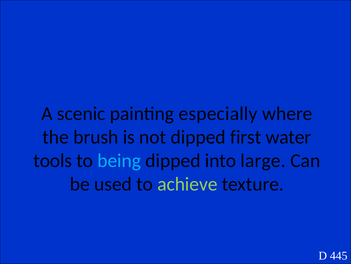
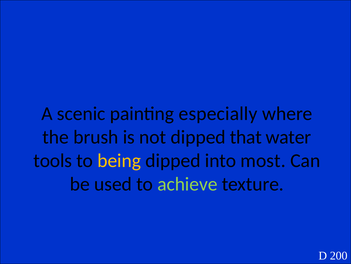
first: first -> that (246, 137)
being colour: light blue -> yellow (119, 160)
large: large -> most (263, 160)
445: 445 -> 200 (339, 255)
